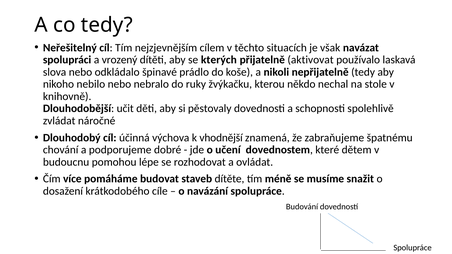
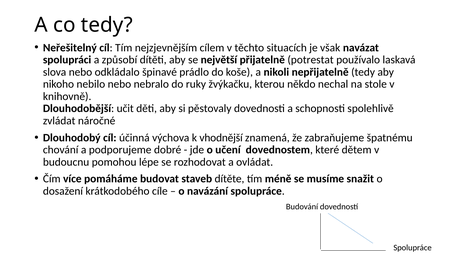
vrozený: vrozený -> způsobí (119, 60)
kterých: kterých -> největší (219, 60)
aktivovat: aktivovat -> potrestat (311, 60)
